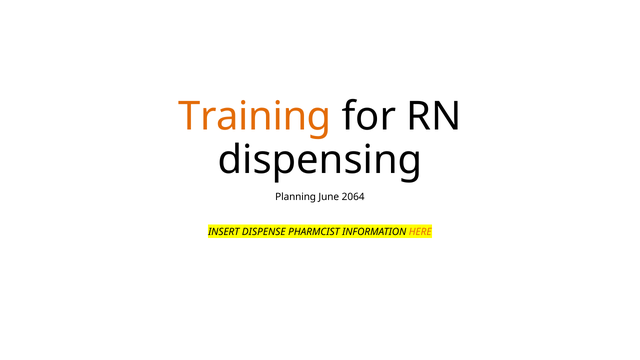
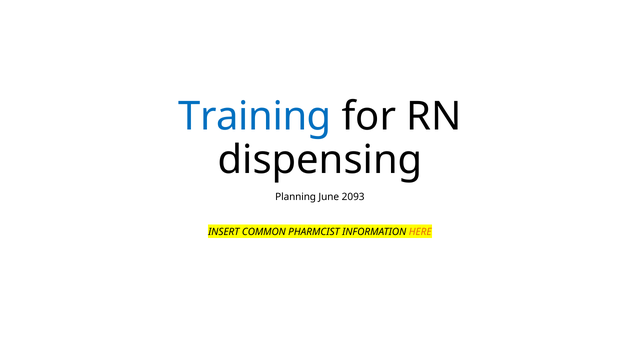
Training colour: orange -> blue (255, 117)
2064: 2064 -> 2093 (353, 197)
DISPENSE: DISPENSE -> COMMON (264, 232)
